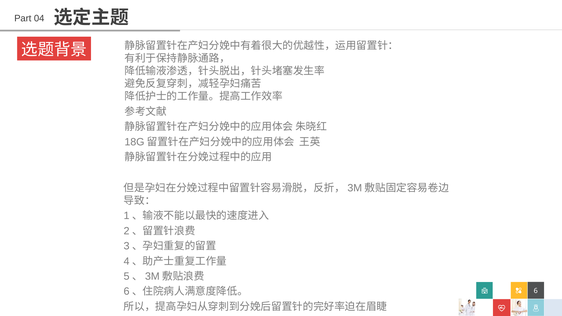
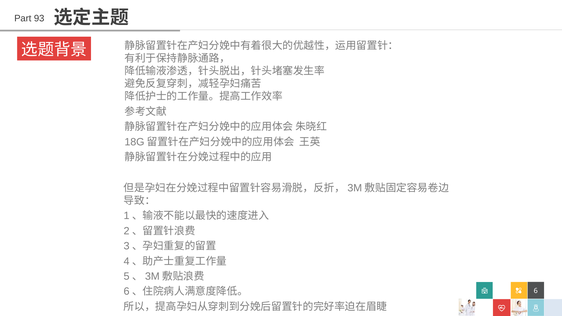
04: 04 -> 93 (39, 19)
